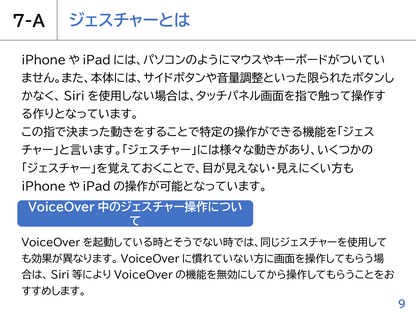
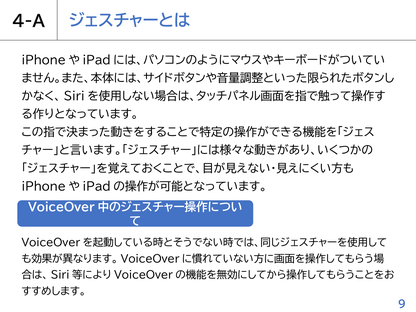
7-A: 7-A -> 4-A (29, 21)
